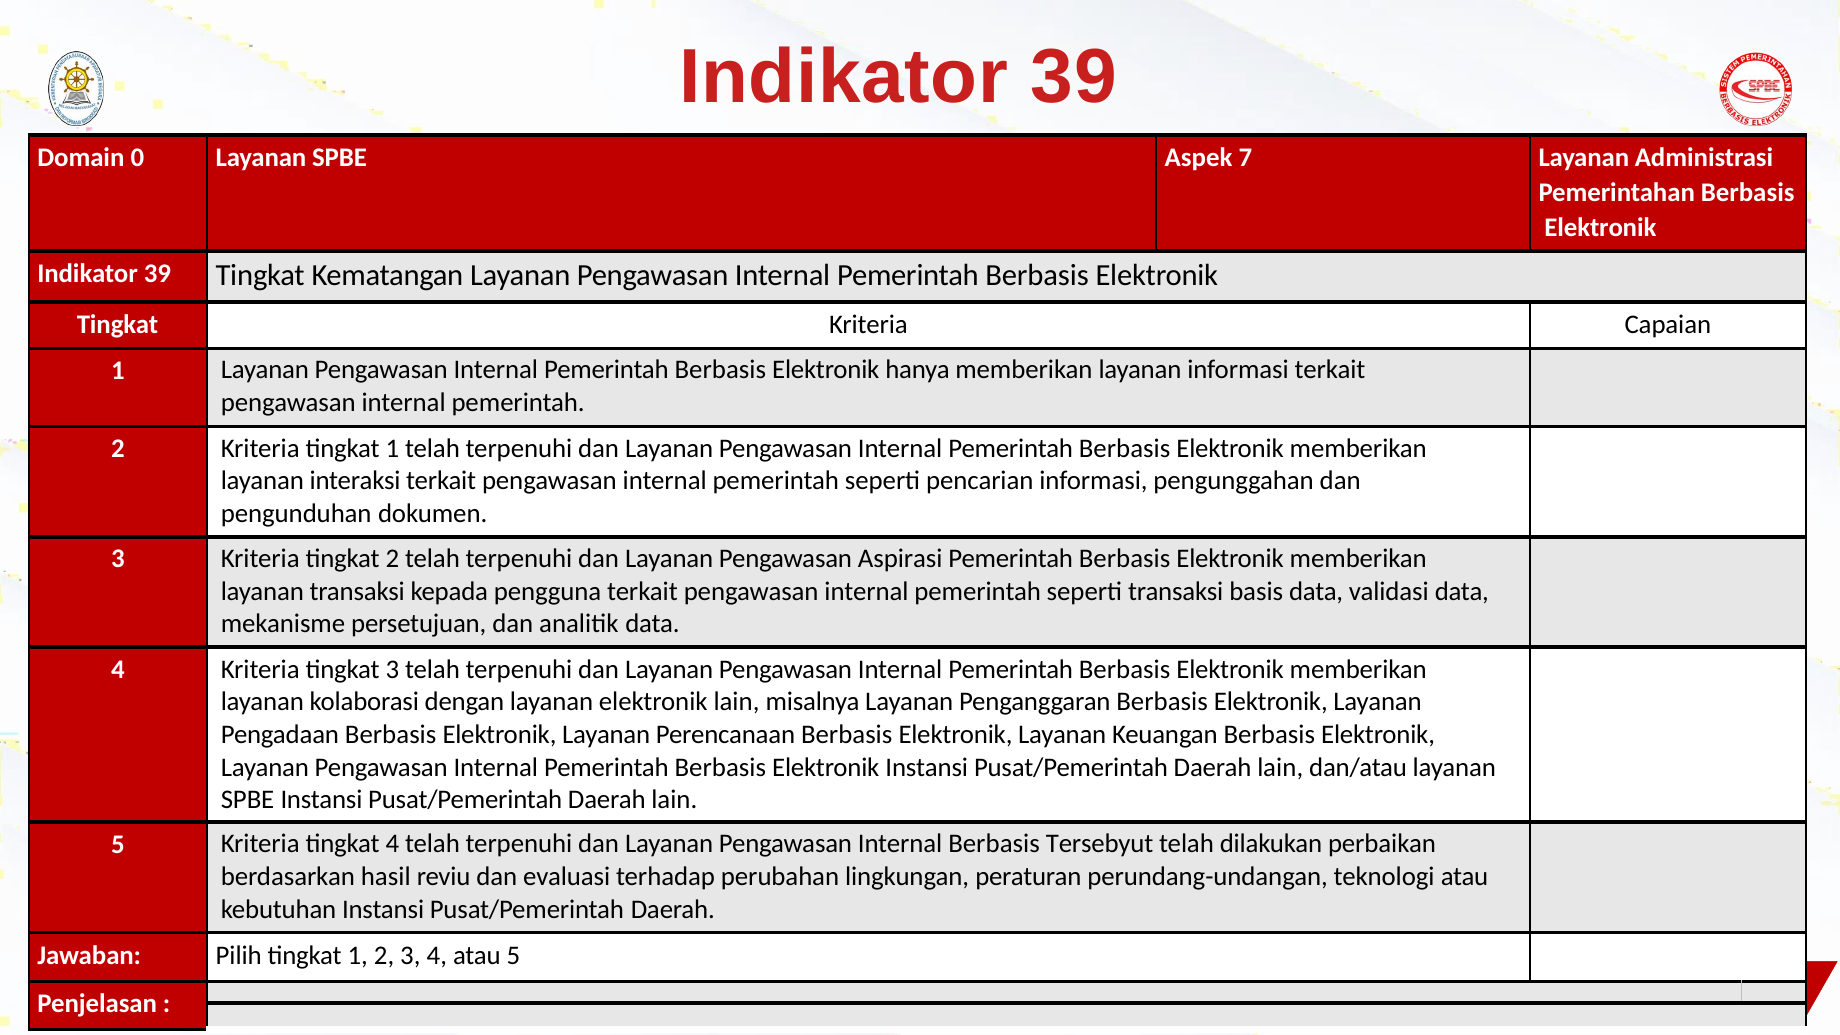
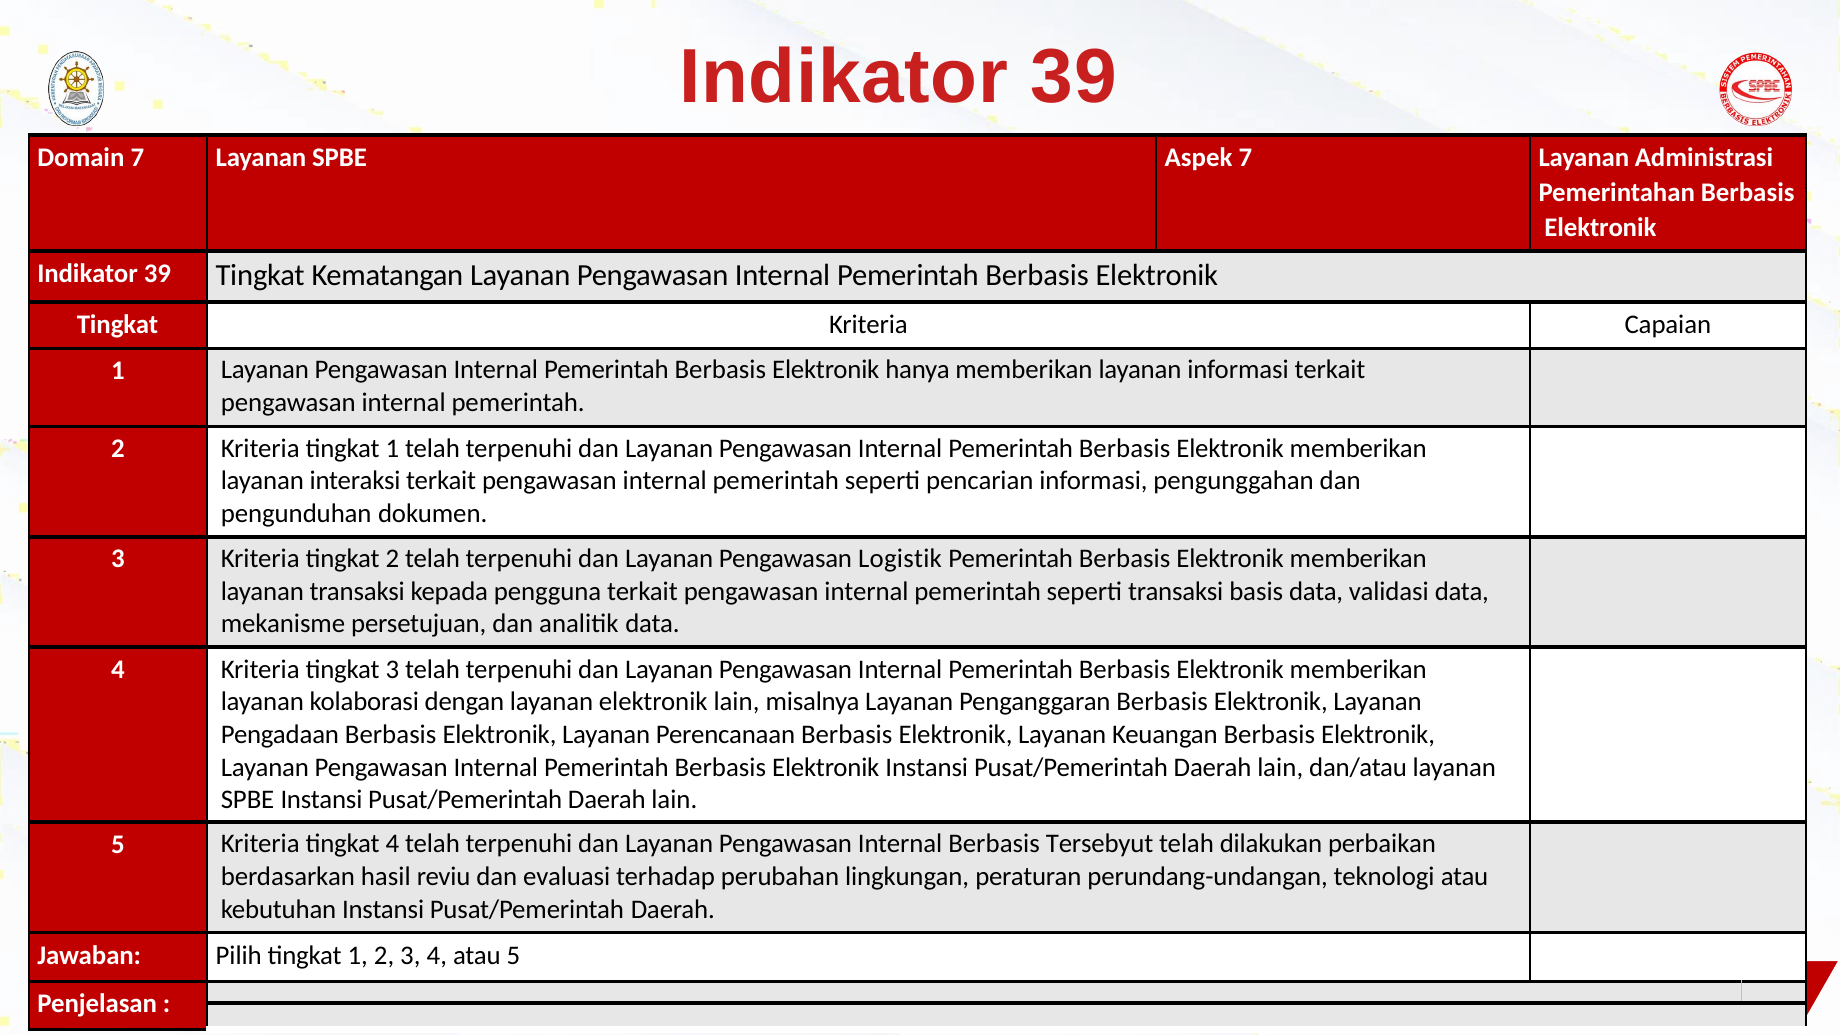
Domain 0: 0 -> 7 (137, 158)
Aspirasi: Aspirasi -> Logistik (900, 559)
